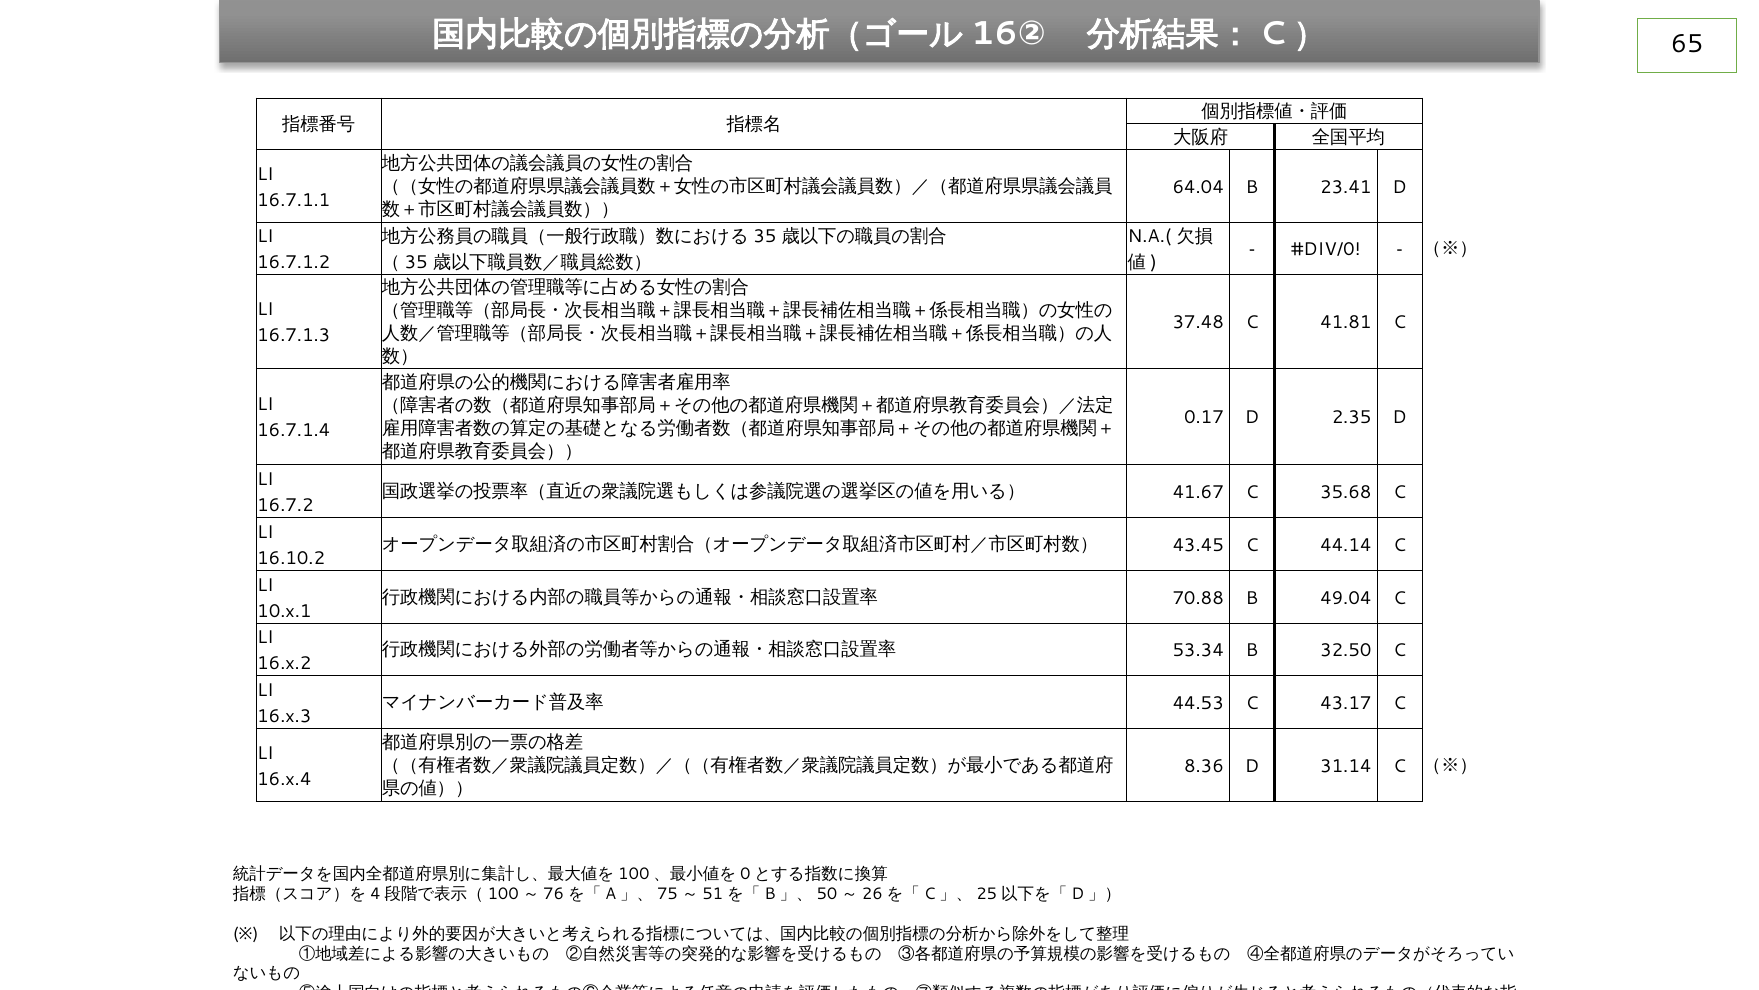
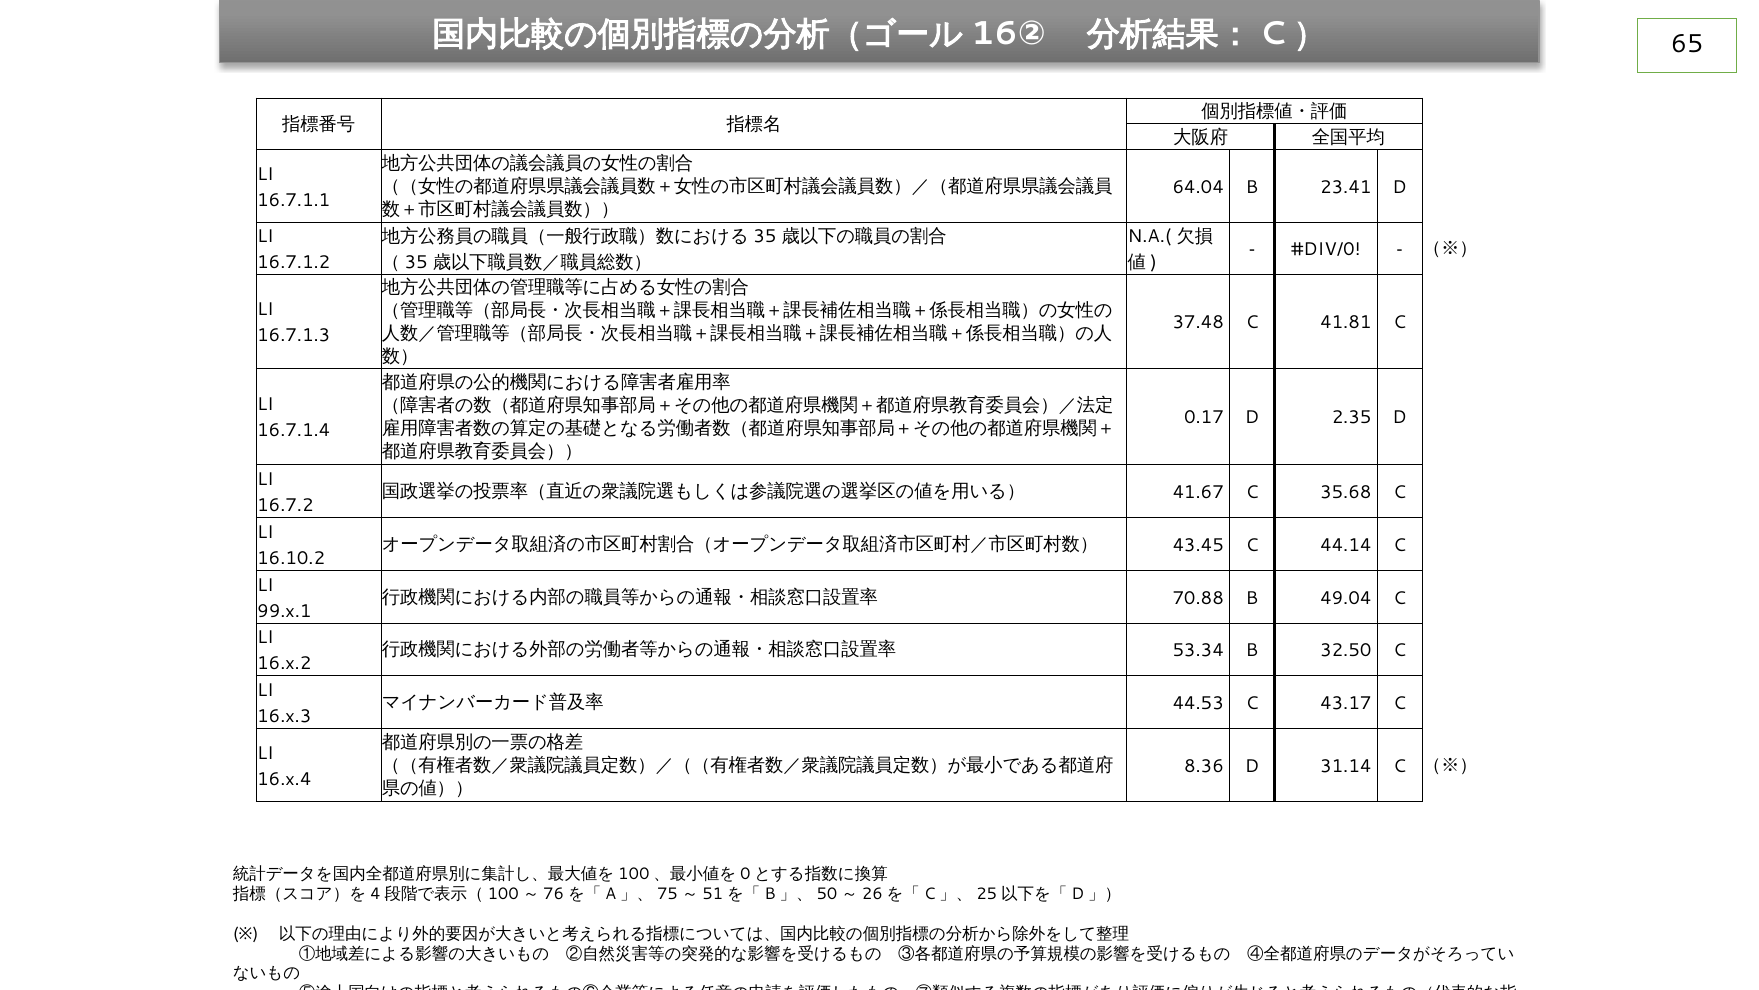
10.x.1: 10.x.1 -> 99.x.1 (284, 611)
